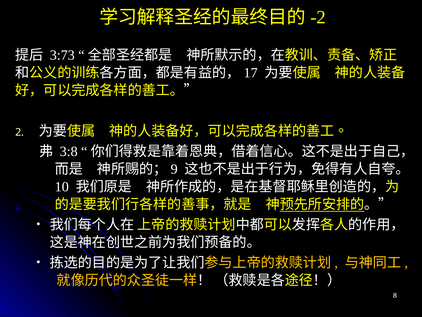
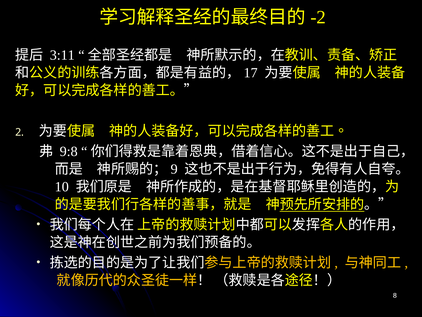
3:73: 3:73 -> 3:11 (62, 55)
3:8: 3:8 -> 9:8 (69, 151)
